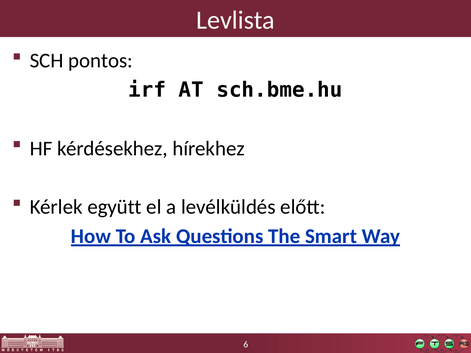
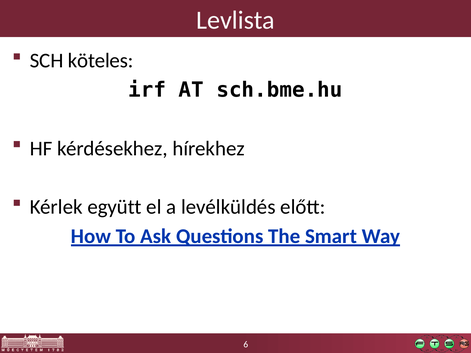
pontos: pontos -> köteles (101, 61)
